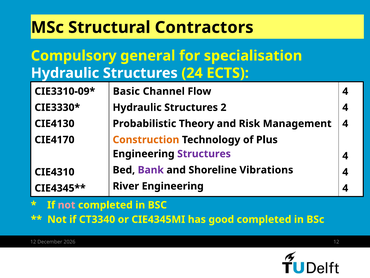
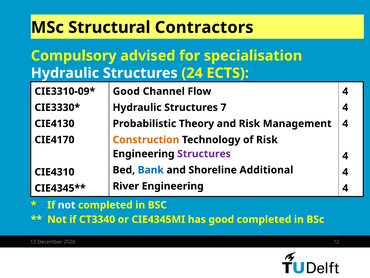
general: general -> advised (148, 56)
Basic: Basic -> Good (126, 91)
2: 2 -> 7 (223, 107)
of Plus: Plus -> Risk (267, 140)
Bank colour: purple -> blue (151, 170)
Vibrations: Vibrations -> Additional (266, 170)
not colour: pink -> white (67, 205)
